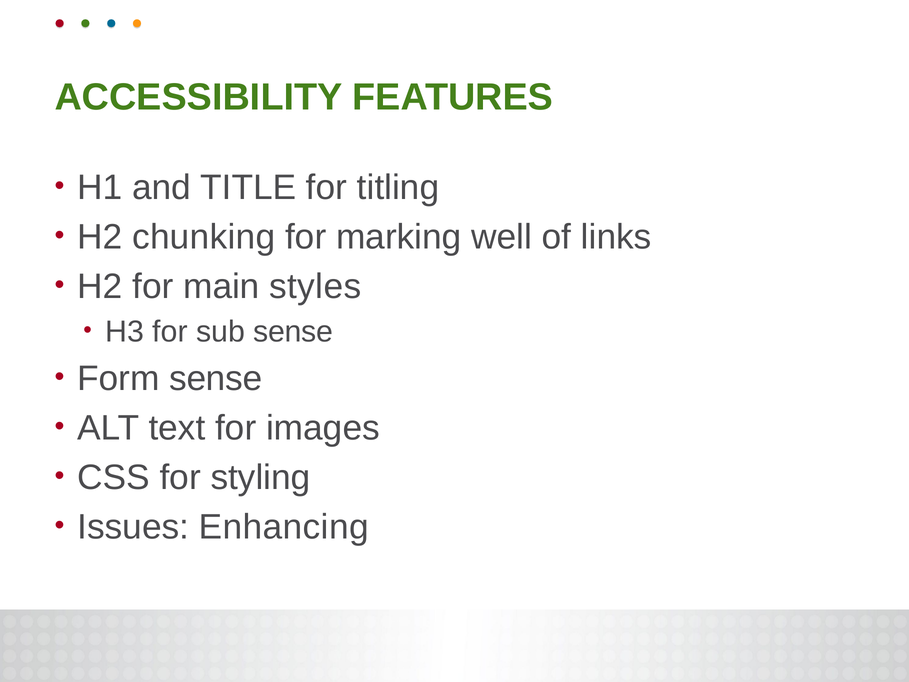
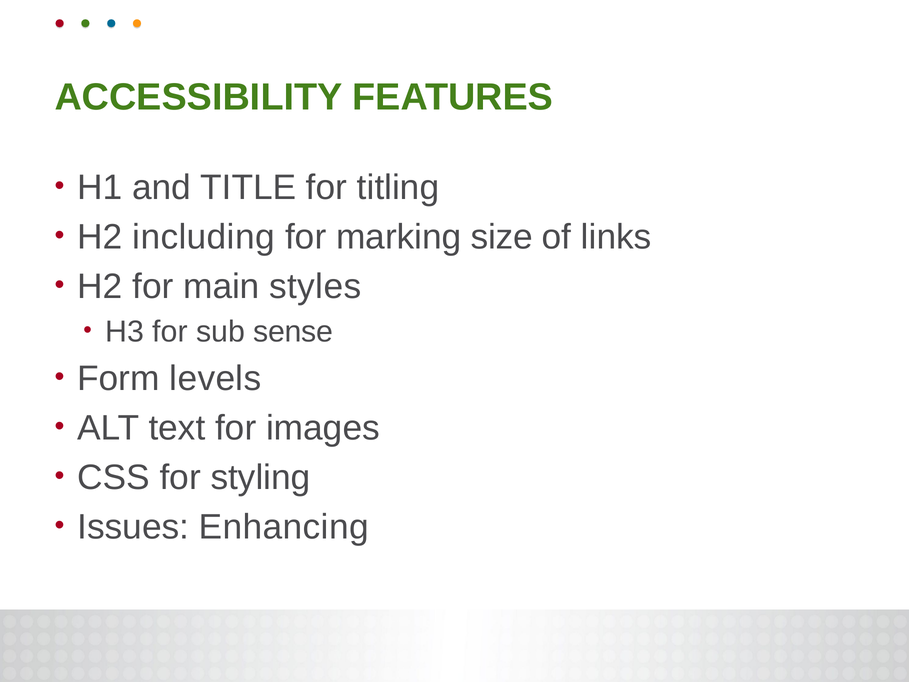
chunking: chunking -> including (204, 237)
well: well -> size (502, 237)
Form sense: sense -> levels (215, 378)
